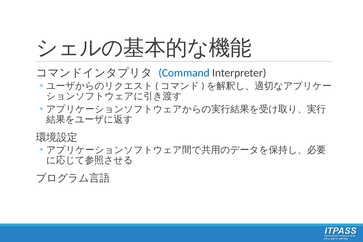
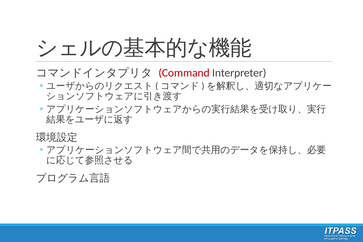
Command colour: blue -> red (184, 73)
